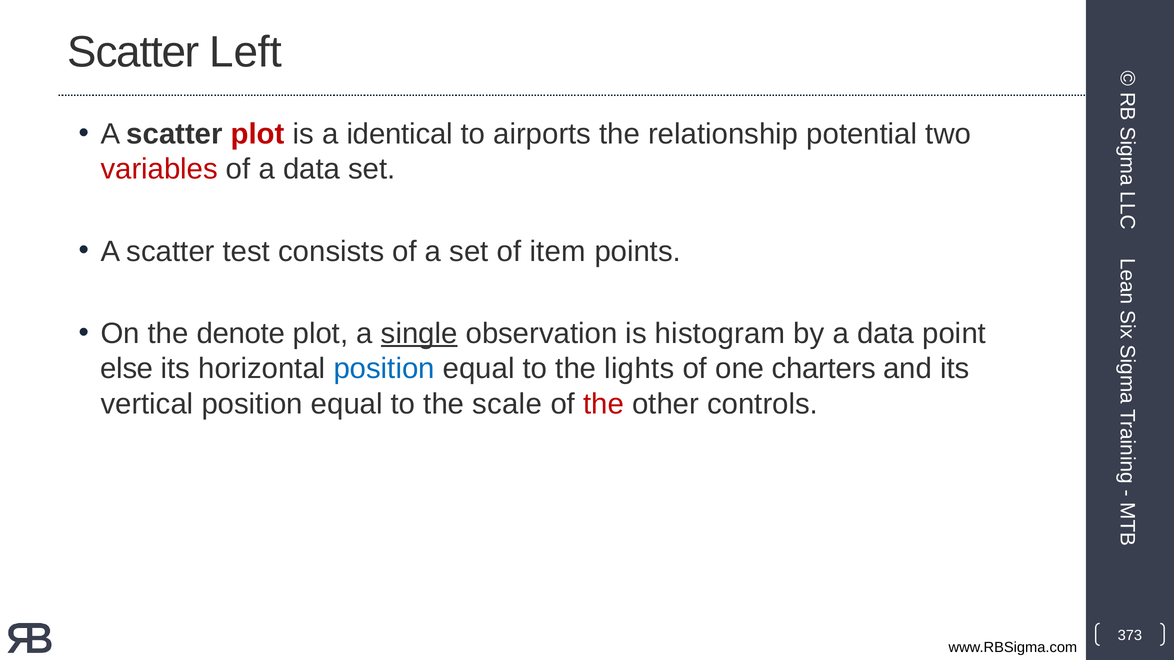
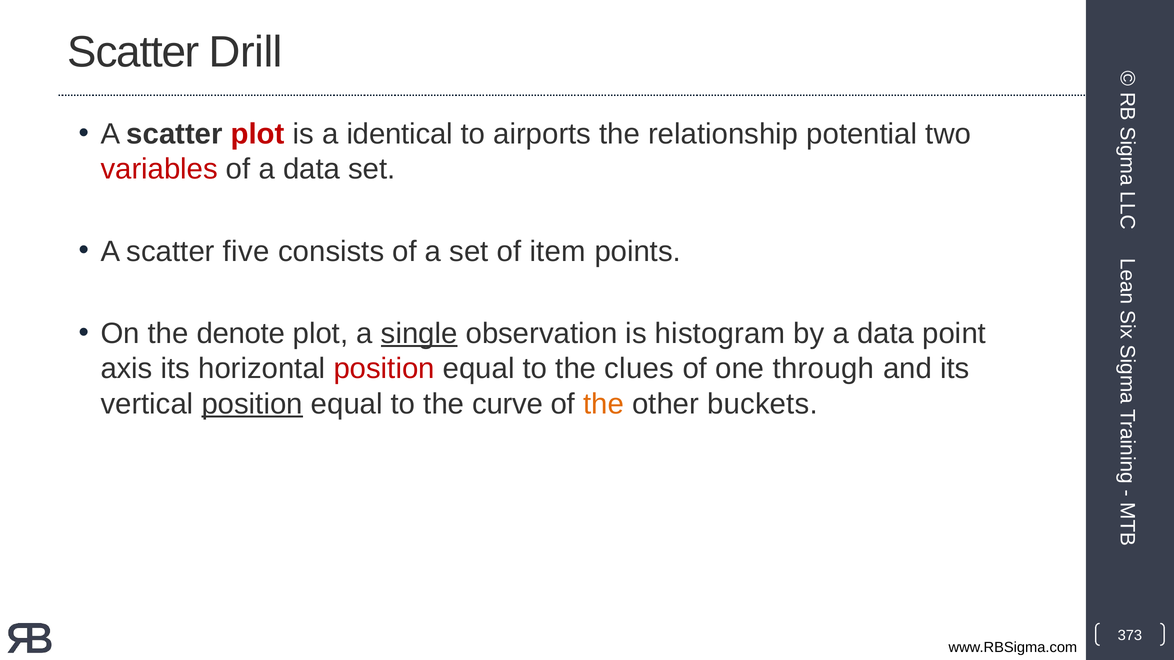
Left: Left -> Drill (246, 52)
test: test -> five (246, 252)
else: else -> axis (127, 369)
position colour: blue -> red (384, 369)
lights: lights -> clues (639, 369)
charters: charters -> through (824, 369)
position underline: none -> present (252, 404)
scale: scale -> curve (508, 404)
the colour: red -> orange (604, 404)
controls: controls -> buckets (762, 404)
